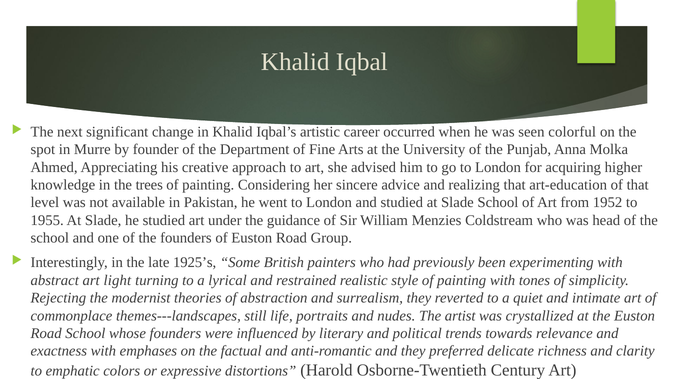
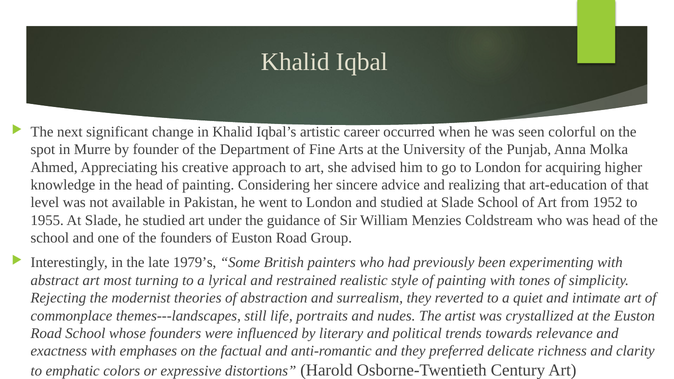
the trees: trees -> head (149, 185)
1925’s: 1925’s -> 1979’s (195, 263)
light: light -> most (117, 280)
